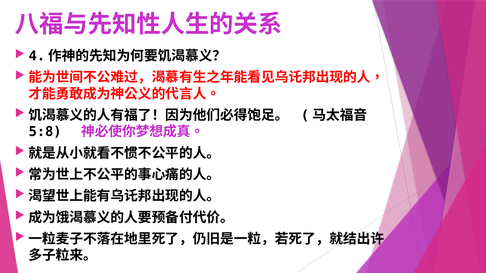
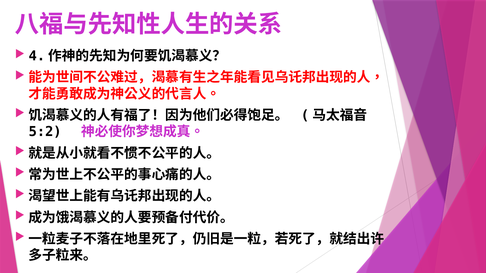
5:8: 5:8 -> 5:2 (45, 132)
